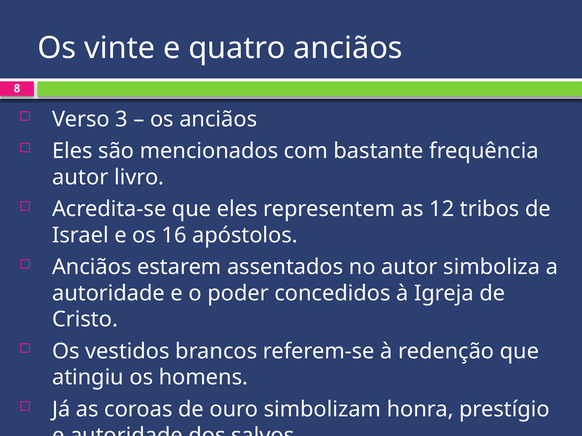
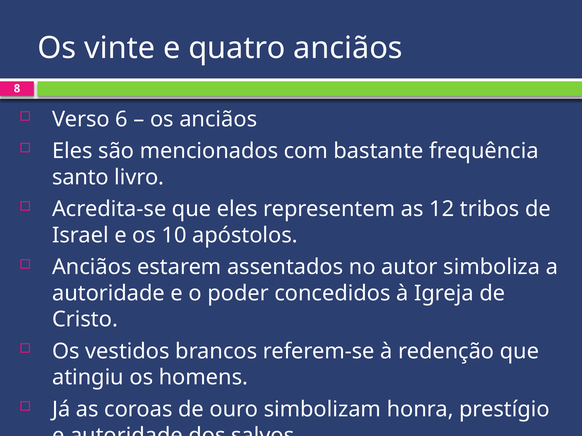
3: 3 -> 6 (122, 119)
autor: autor -> santo (80, 177)
16: 16 -> 10 (174, 236)
